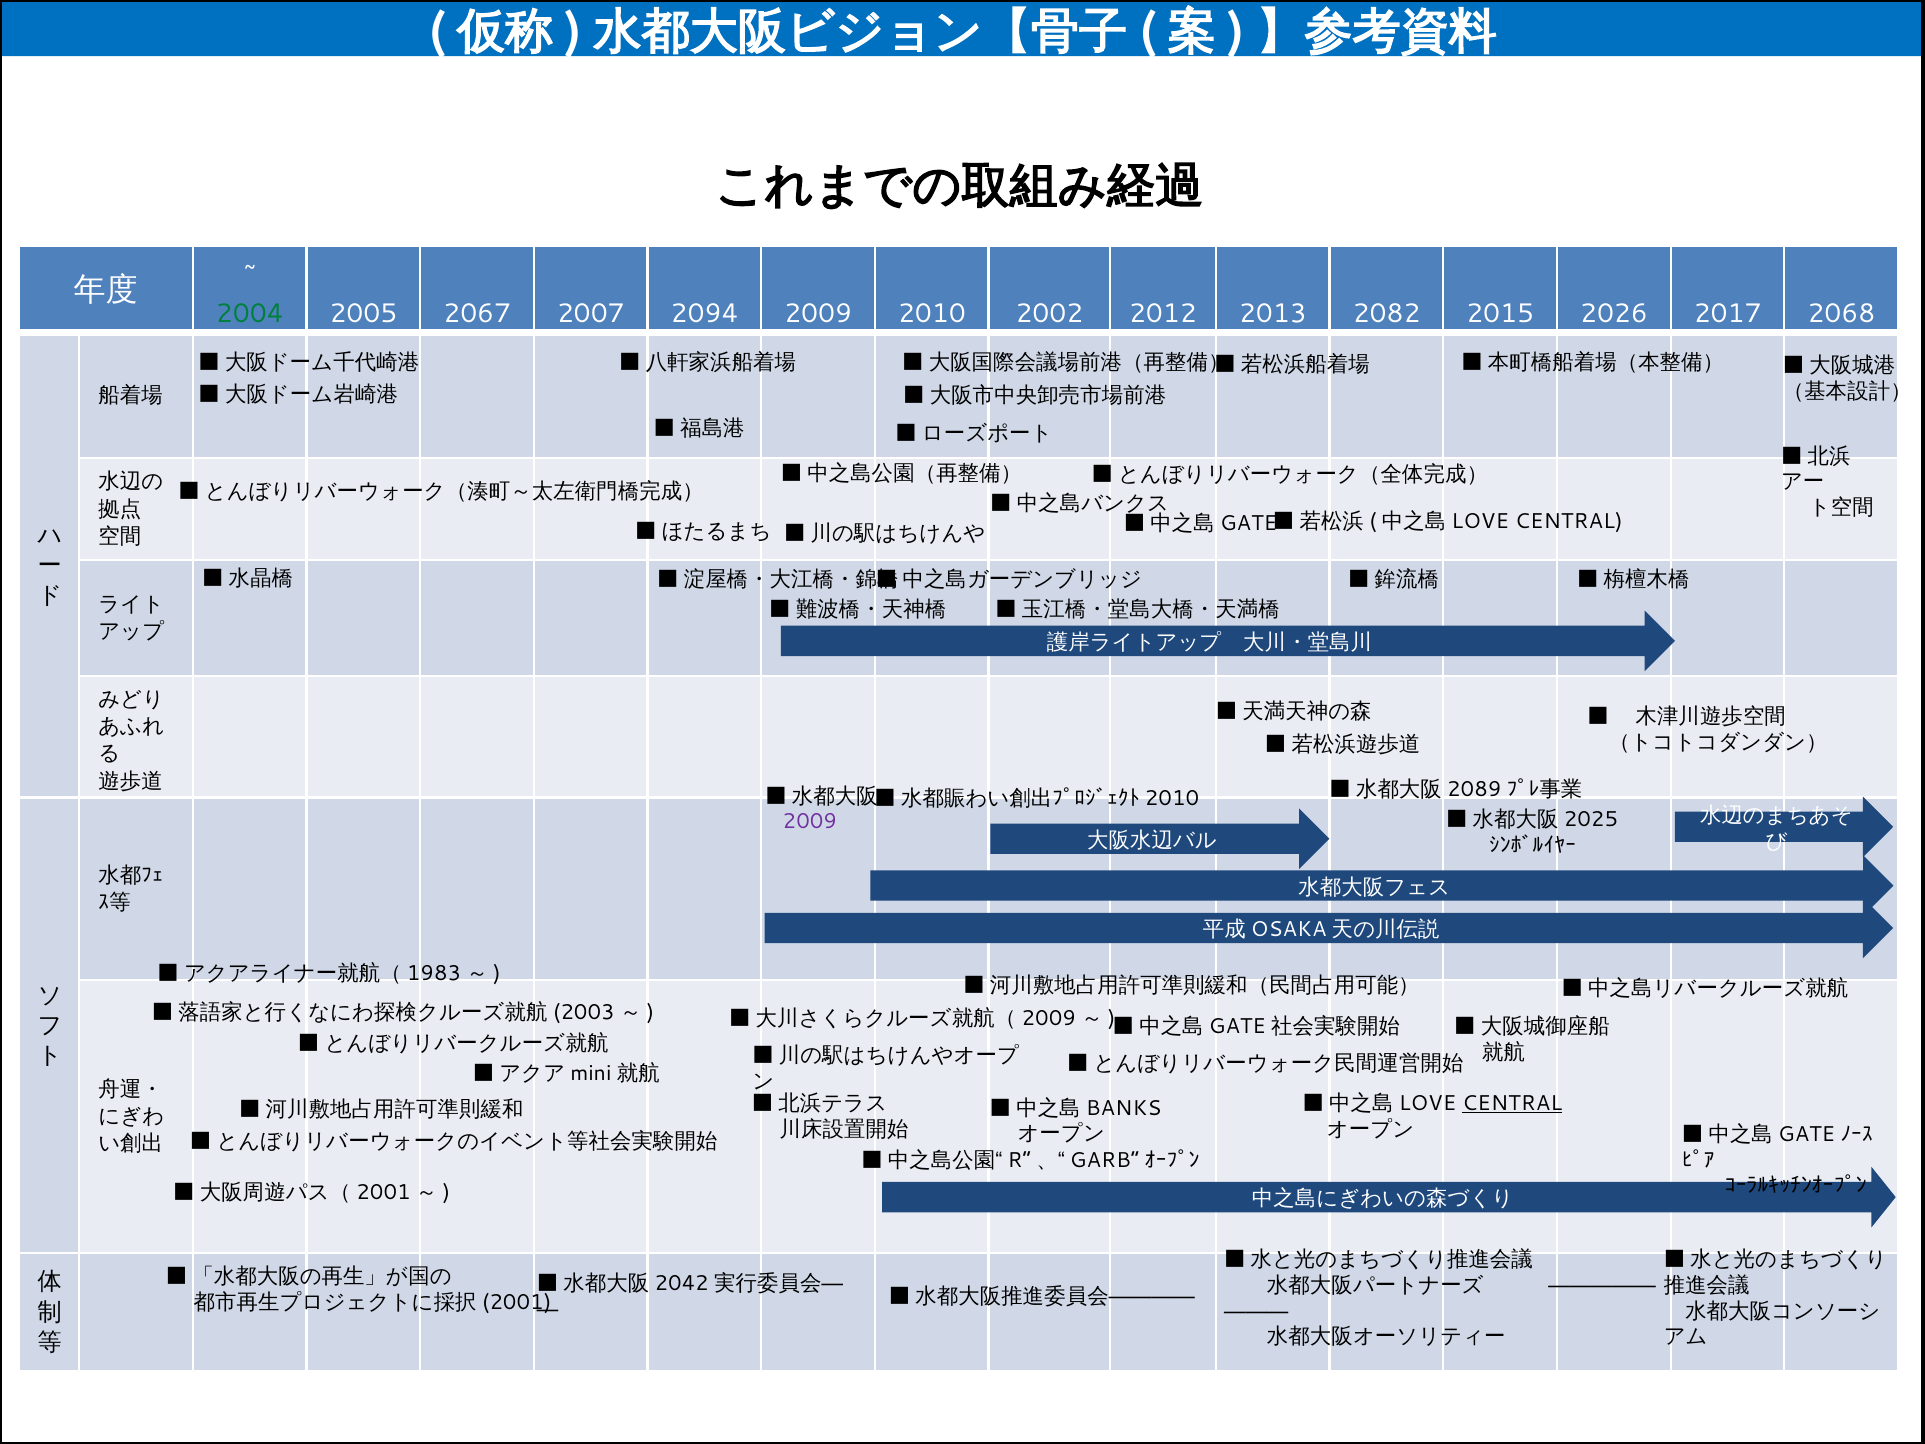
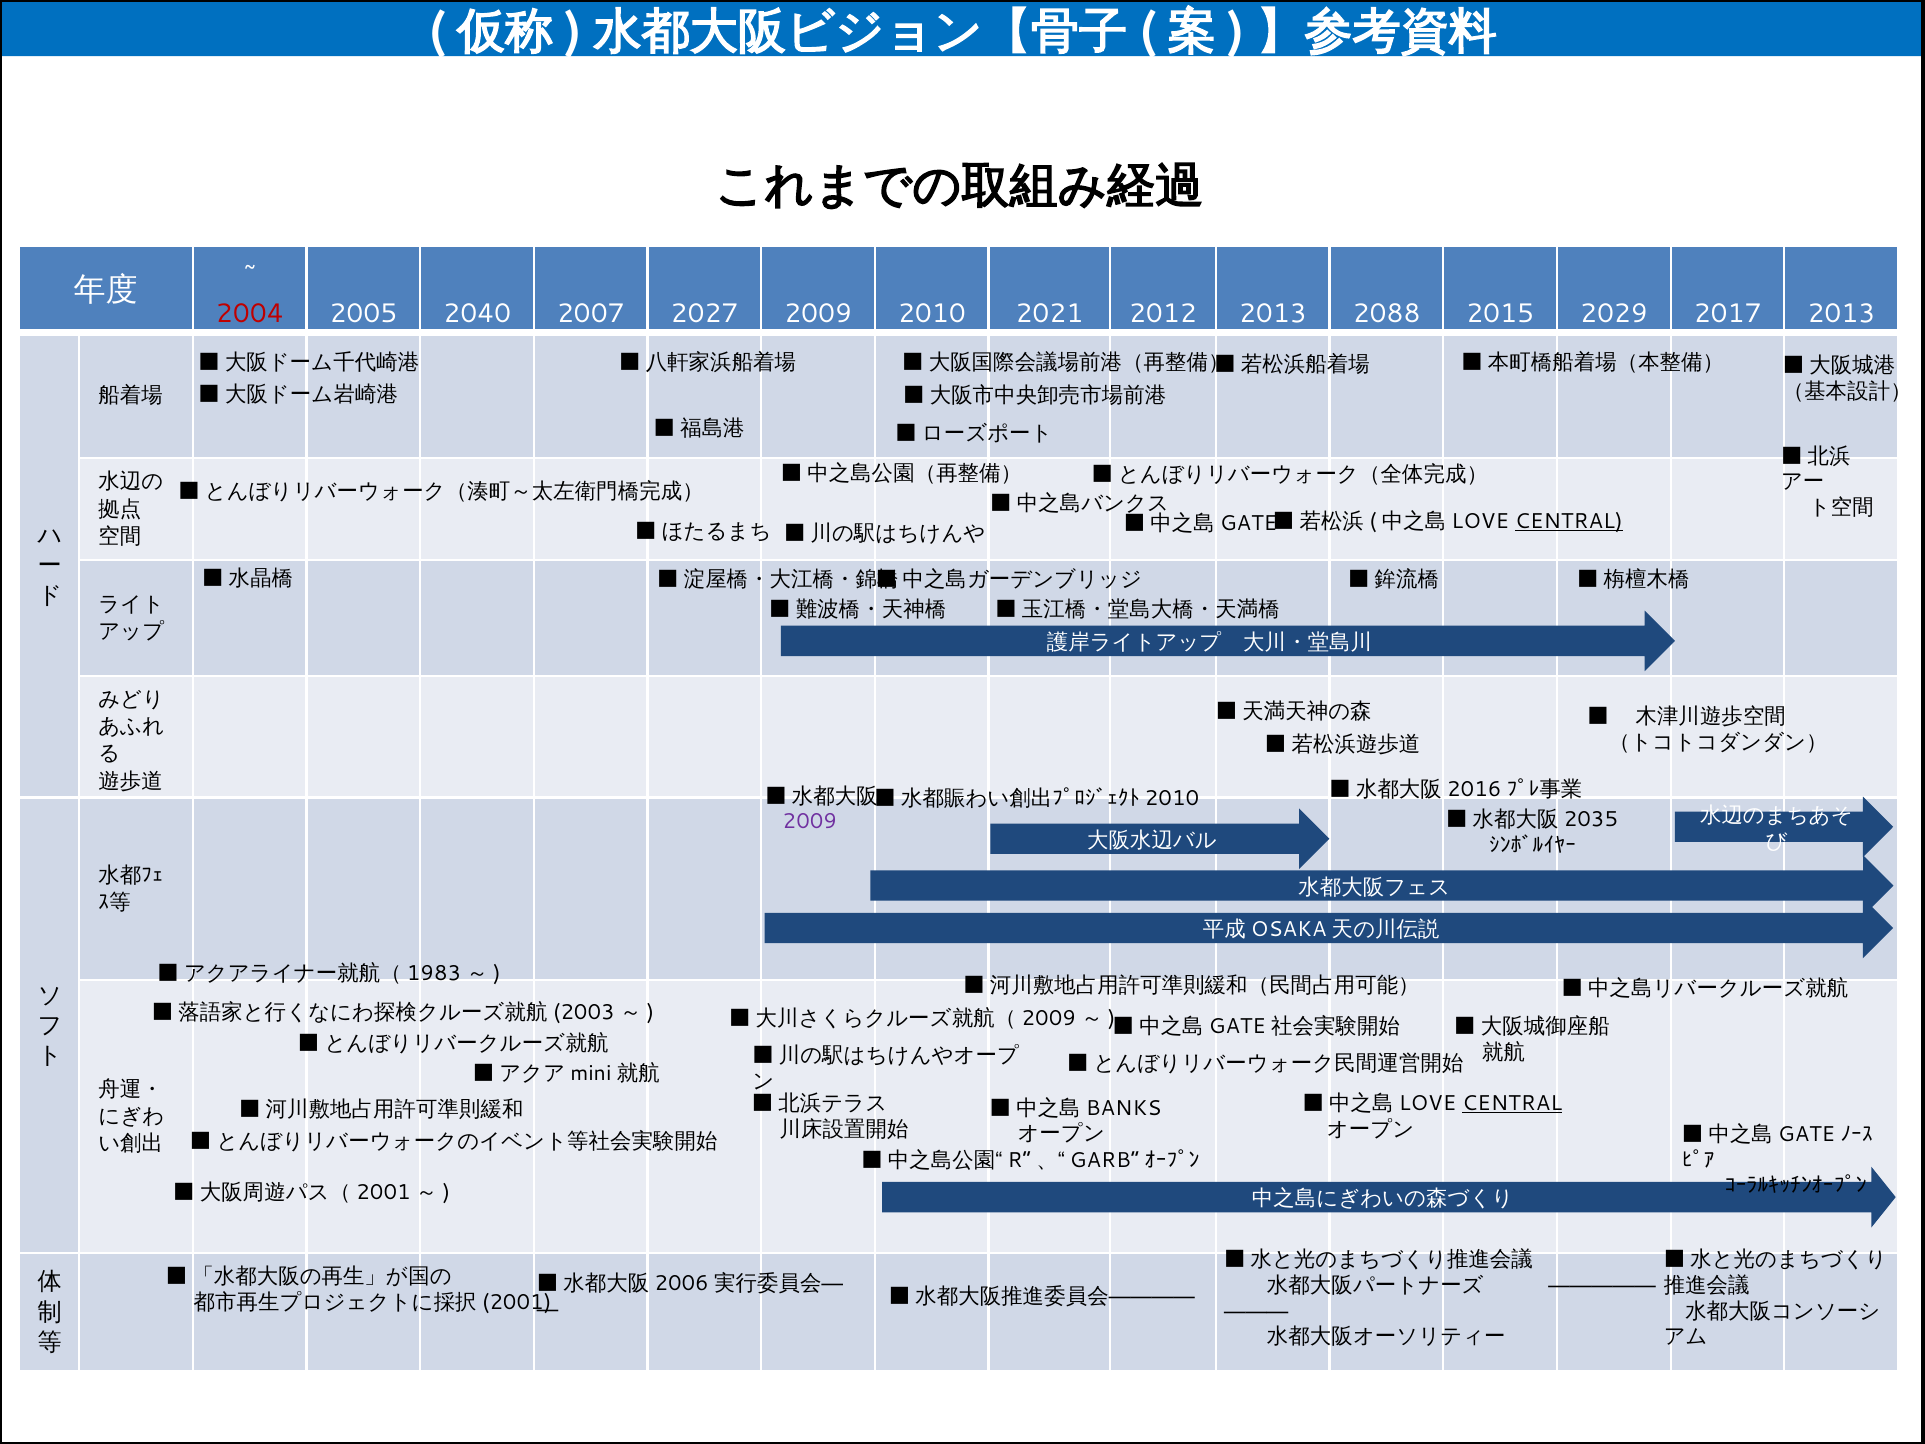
2004 colour: green -> red (250, 314)
2067: 2067 -> 2040 (477, 314)
2094: 2094 -> 2027 (705, 314)
2002: 2002 -> 2021 (1049, 314)
2082: 2082 -> 2088 (1387, 314)
2026: 2026 -> 2029 (1614, 314)
2017 2068: 2068 -> 2013 (1841, 314)
CENTRAL underline: none -> present (1569, 521)
2089: 2089 -> 2016 (1474, 789)
2025: 2025 -> 2035 (1591, 819)
2042: 2042 -> 2006 (682, 1283)
